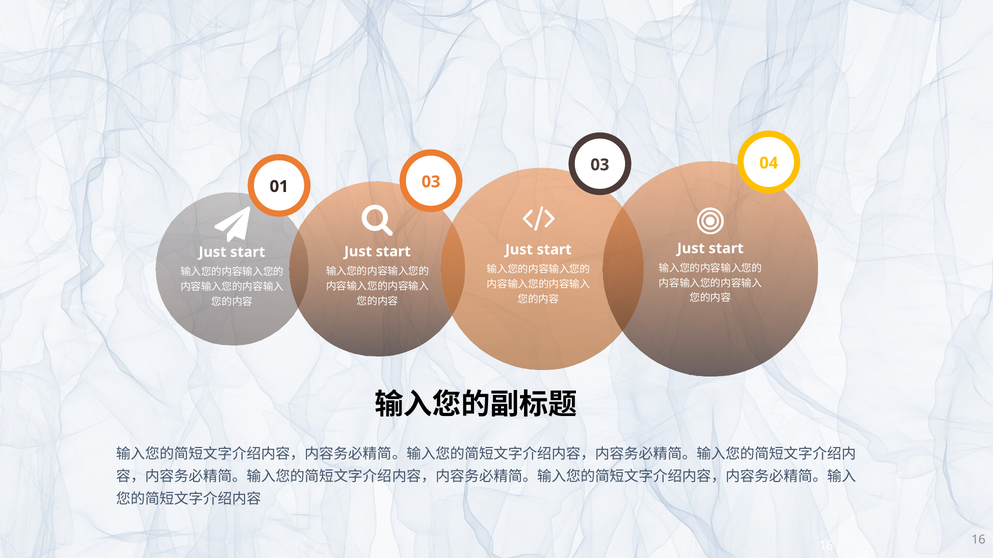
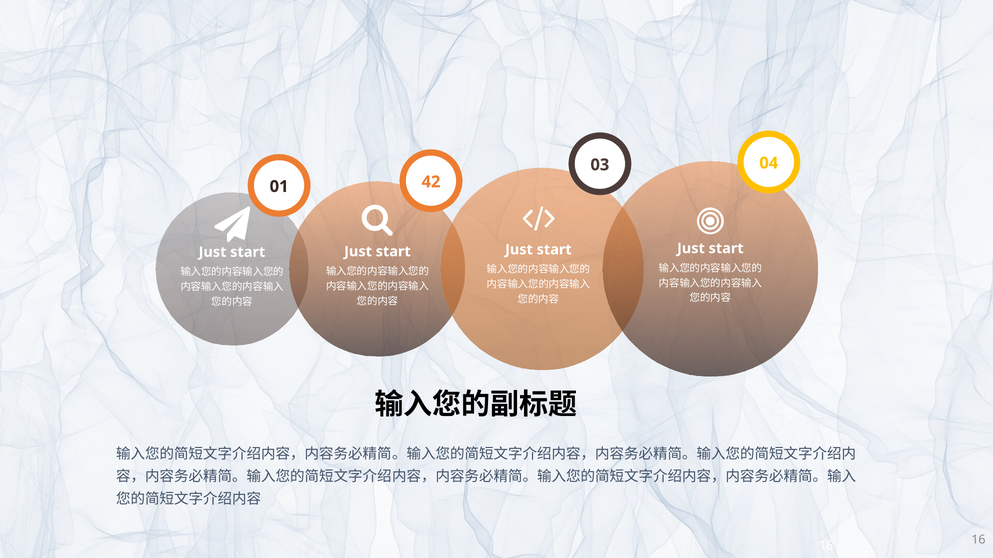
01 03: 03 -> 42 (431, 182)
